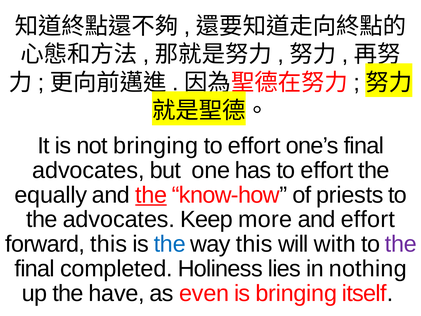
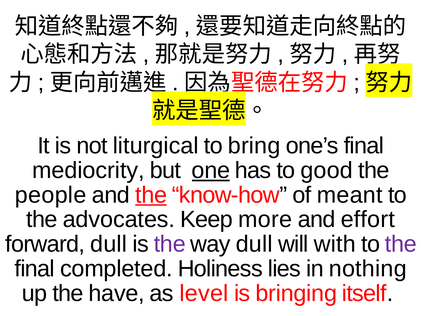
not bringing: bringing -> liturgical (156, 146)
effort: effort -> bring (254, 146)
advocates: advocates -> mediocrity (88, 170)
one underline: none -> present (211, 170)
has to effort: effort -> good (327, 170)
equally: equally -> people (51, 195)
priests: priests -> meant (350, 195)
forward this: this -> dull (109, 244)
the colour: blue -> purple (170, 244)
way this: this -> dull (254, 244)
even: even -> level (204, 293)
